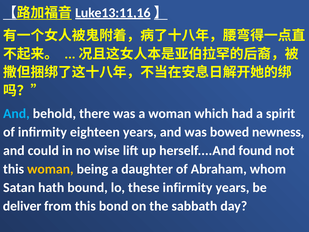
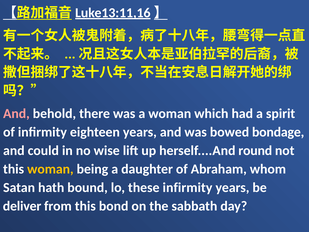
And colour: light blue -> pink (16, 114)
newness: newness -> bondage (278, 132)
found: found -> round (255, 150)
